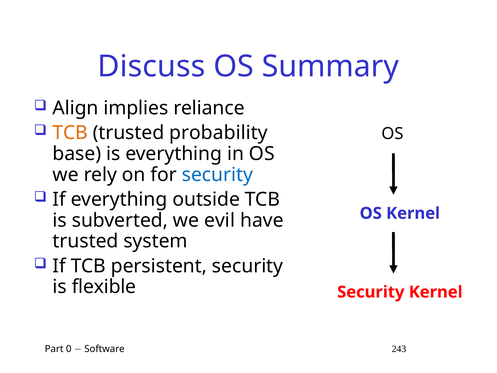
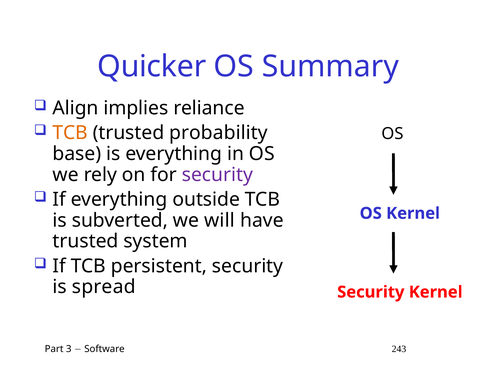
Discuss: Discuss -> Quicker (152, 66)
security colour: blue -> purple (217, 175)
evil: evil -> will (220, 220)
flexible: flexible -> spread (104, 287)
0: 0 -> 3 (69, 349)
